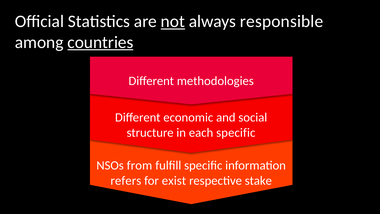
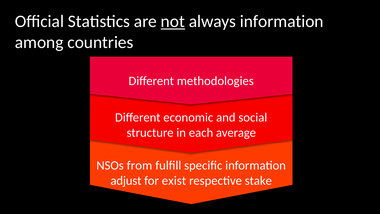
always responsible: responsible -> information (282, 21)
countries underline: present -> none (100, 42)
each specific: specific -> average (236, 132)
refers: refers -> adjust (126, 180)
